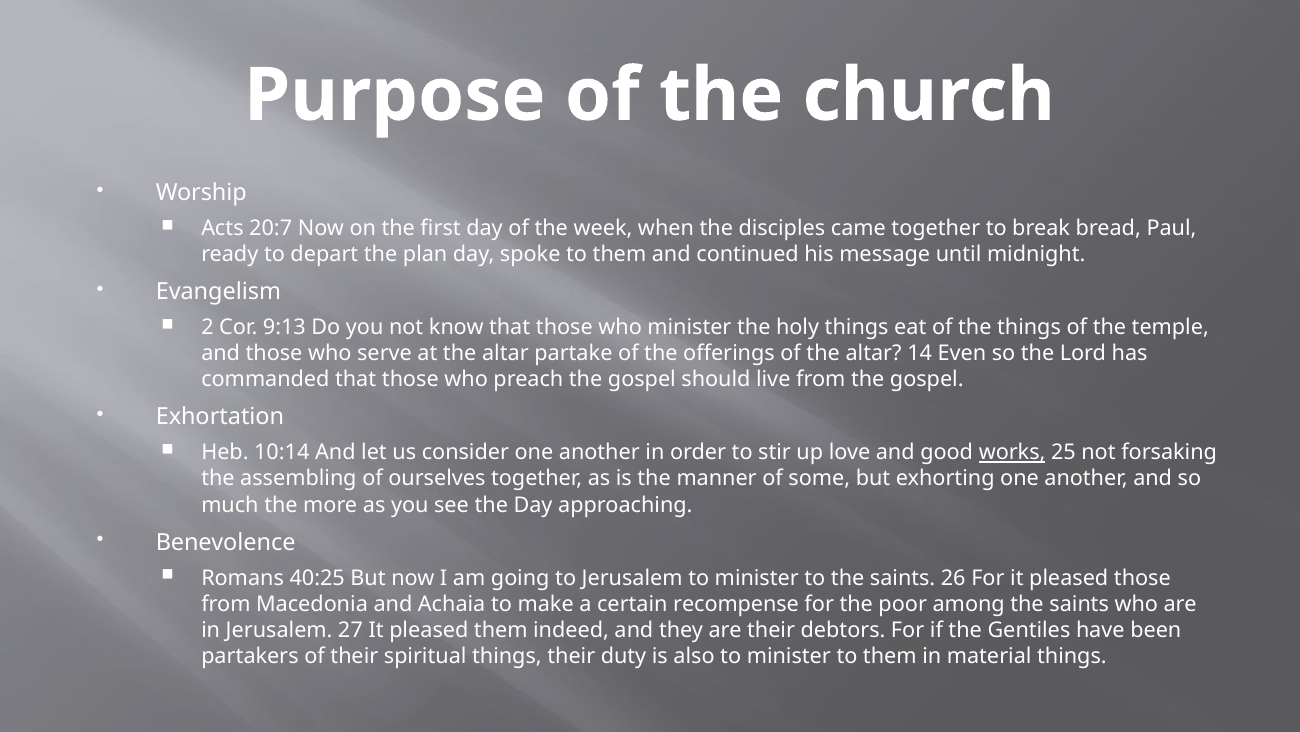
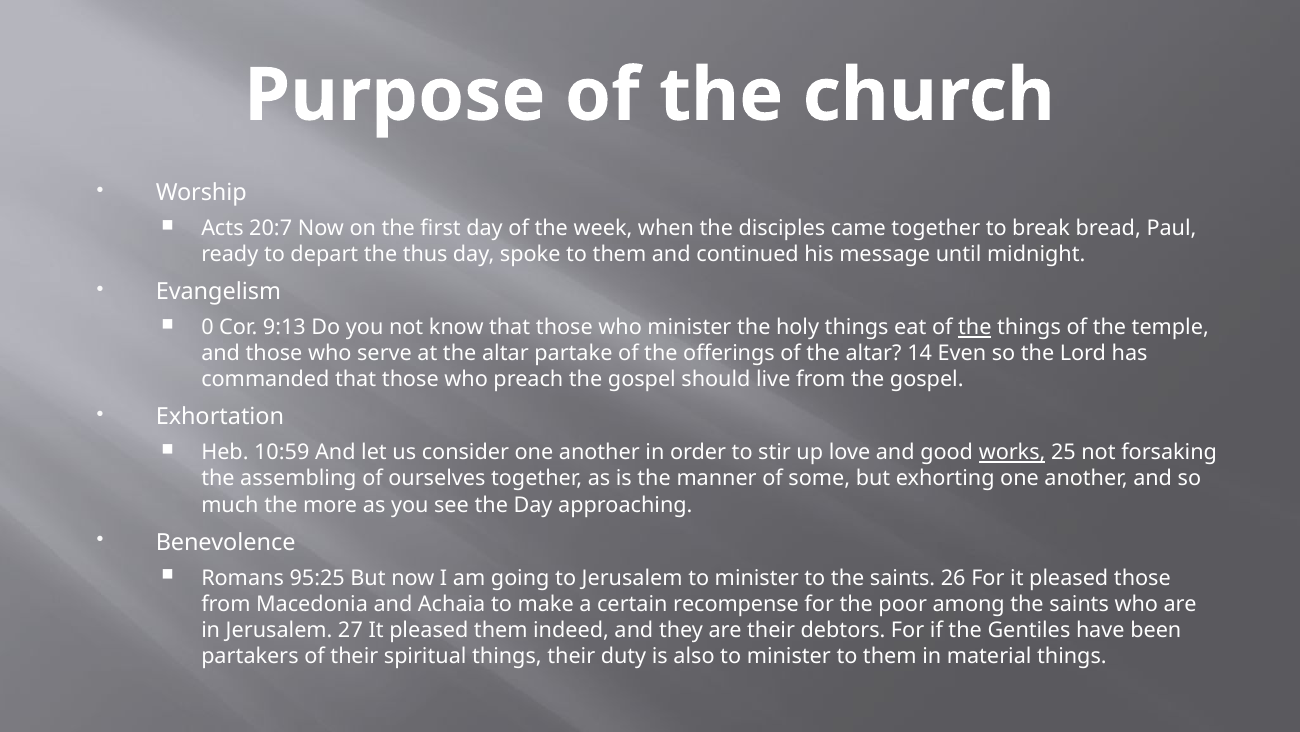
plan: plan -> thus (425, 254)
2: 2 -> 0 (207, 327)
the underline: none -> present (975, 327)
10:14: 10:14 -> 10:59 (282, 452)
40:25: 40:25 -> 95:25 (317, 577)
